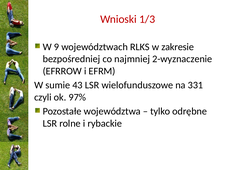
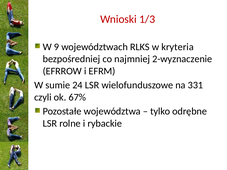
zakresie: zakresie -> kryteria (178, 47)
43: 43 -> 24 (77, 85)
97%: 97% -> 67% (77, 97)
